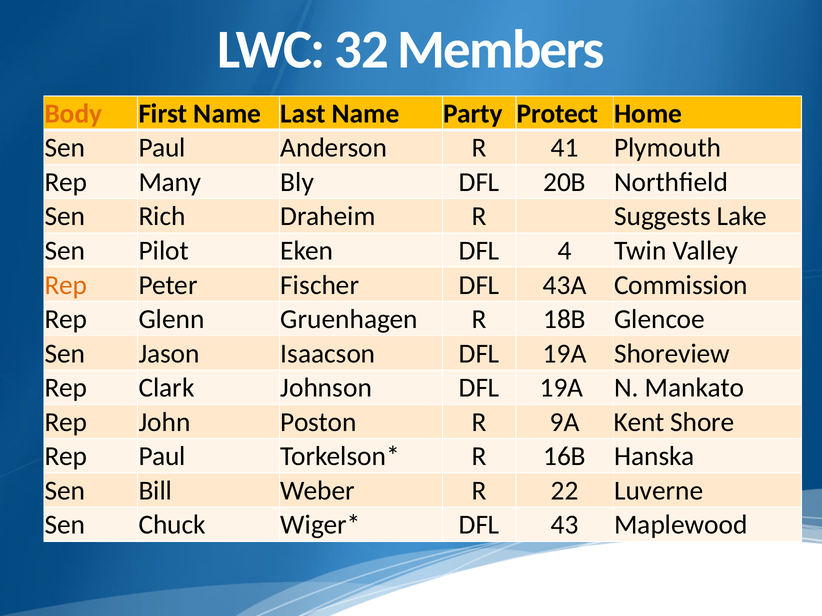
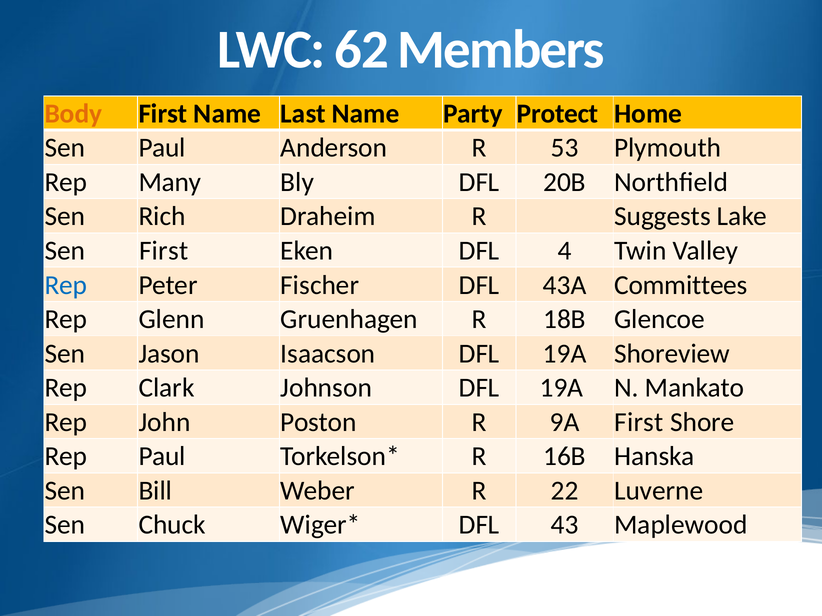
32: 32 -> 62 (362, 50)
41: 41 -> 53 (565, 148)
Sen Pilot: Pilot -> First (164, 251)
Rep colour: orange -> blue (66, 285)
Commission: Commission -> Committees (681, 285)
9A Kent: Kent -> First (639, 422)
